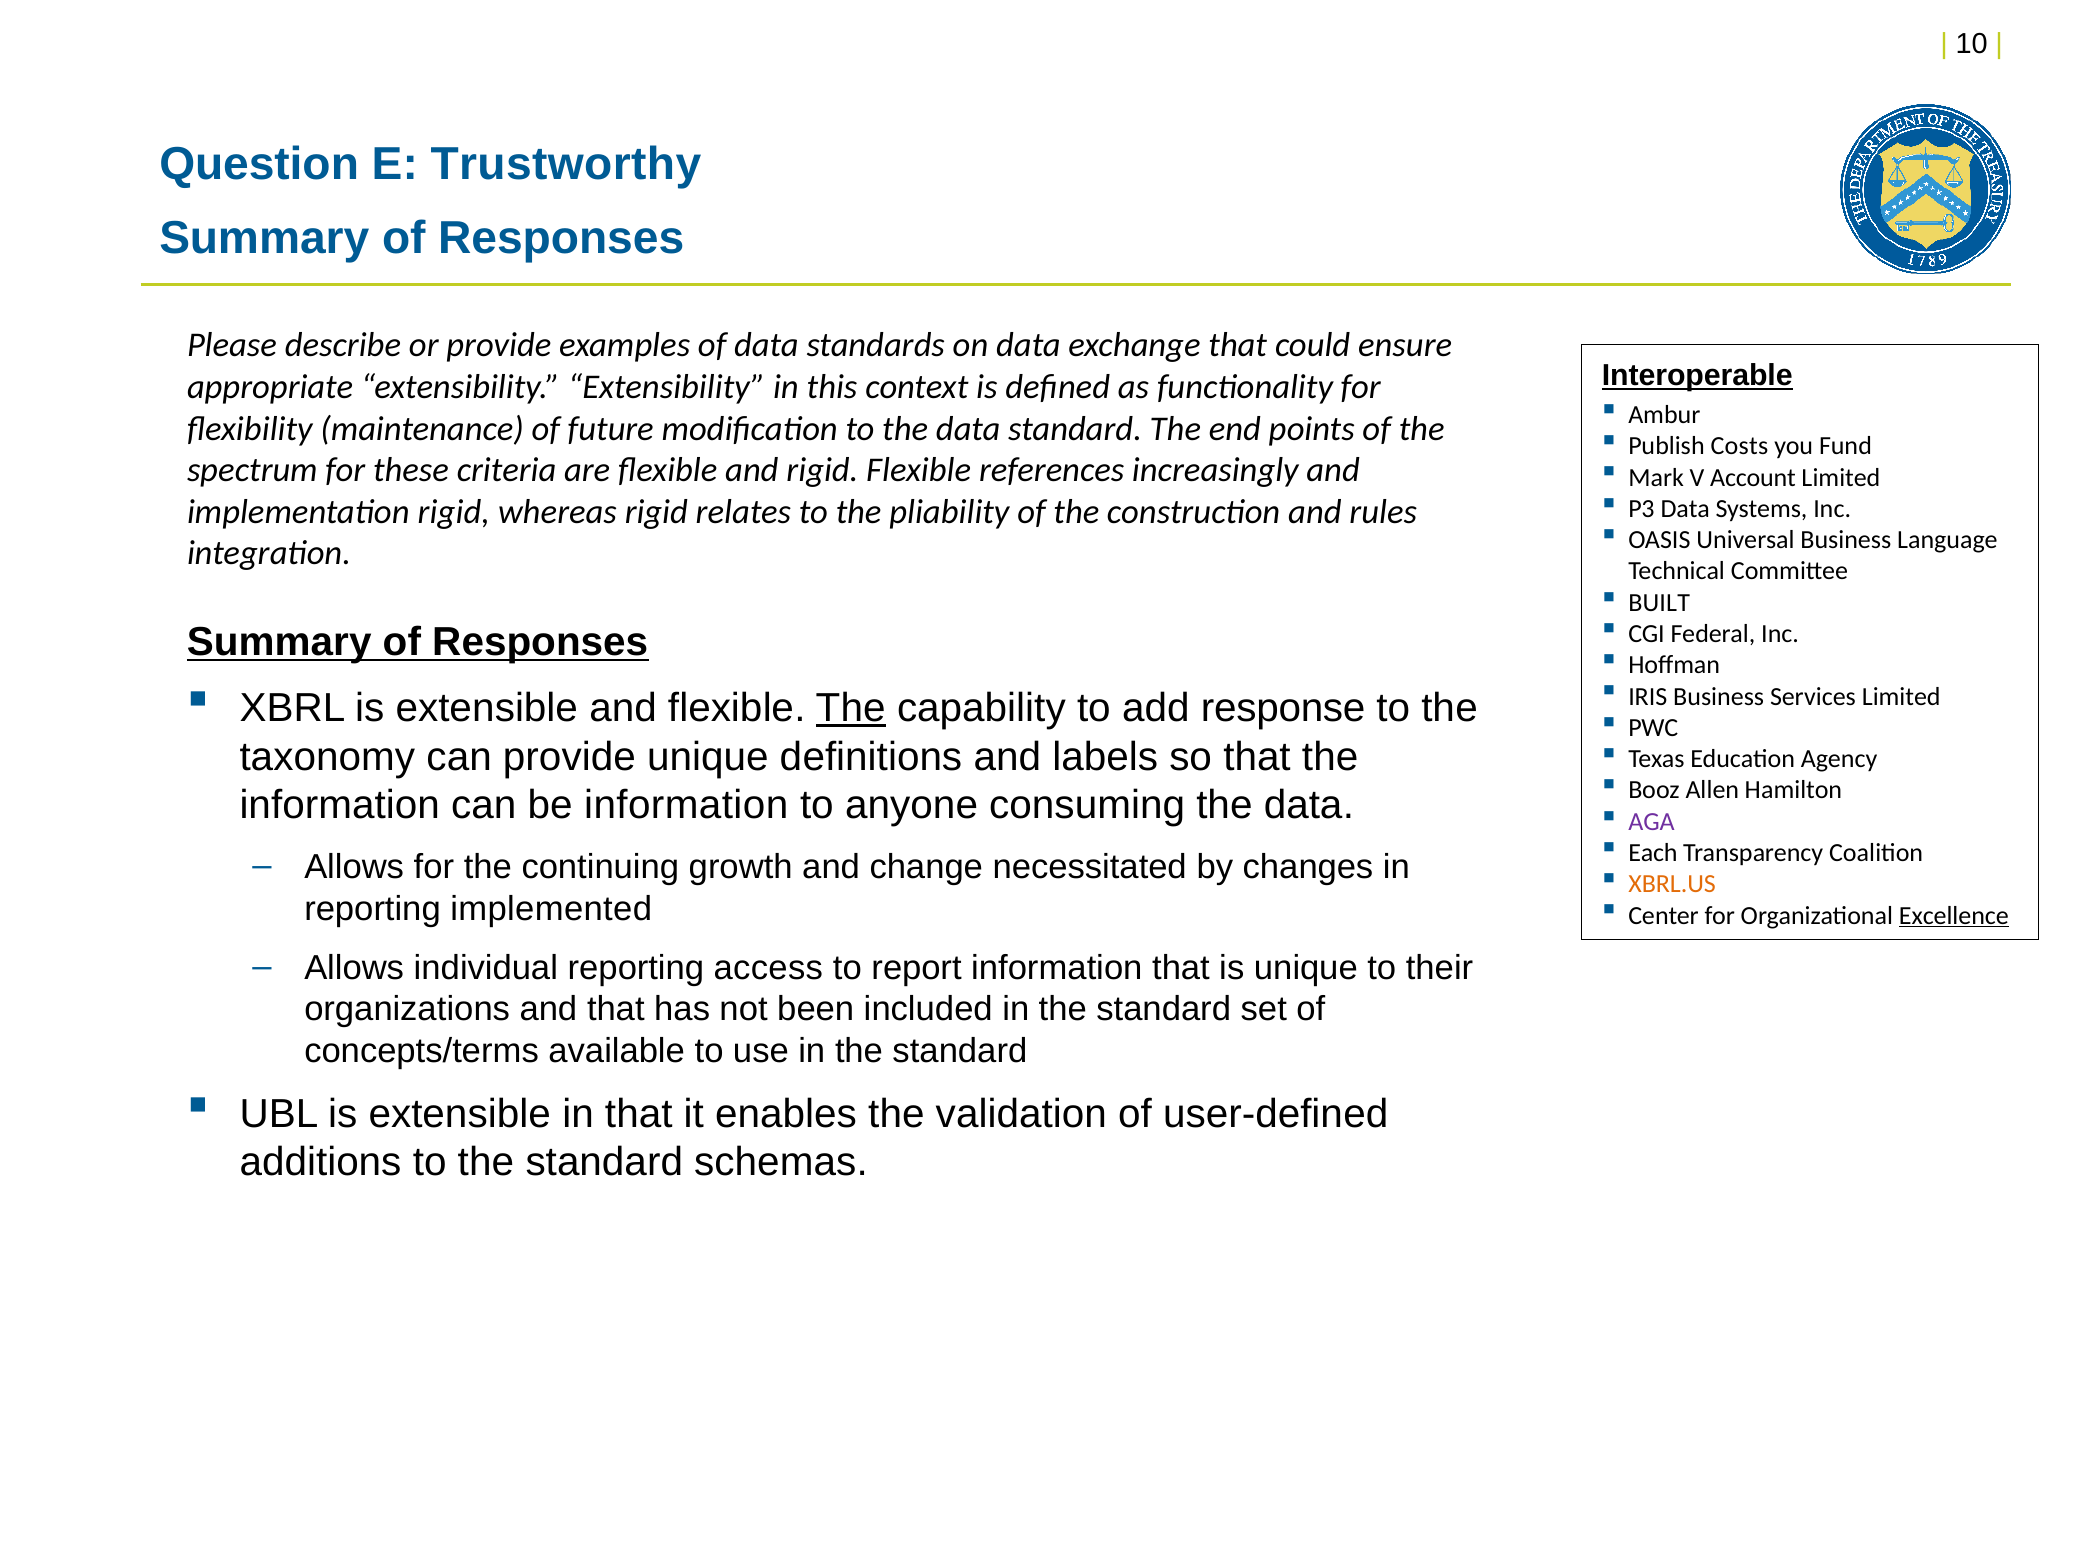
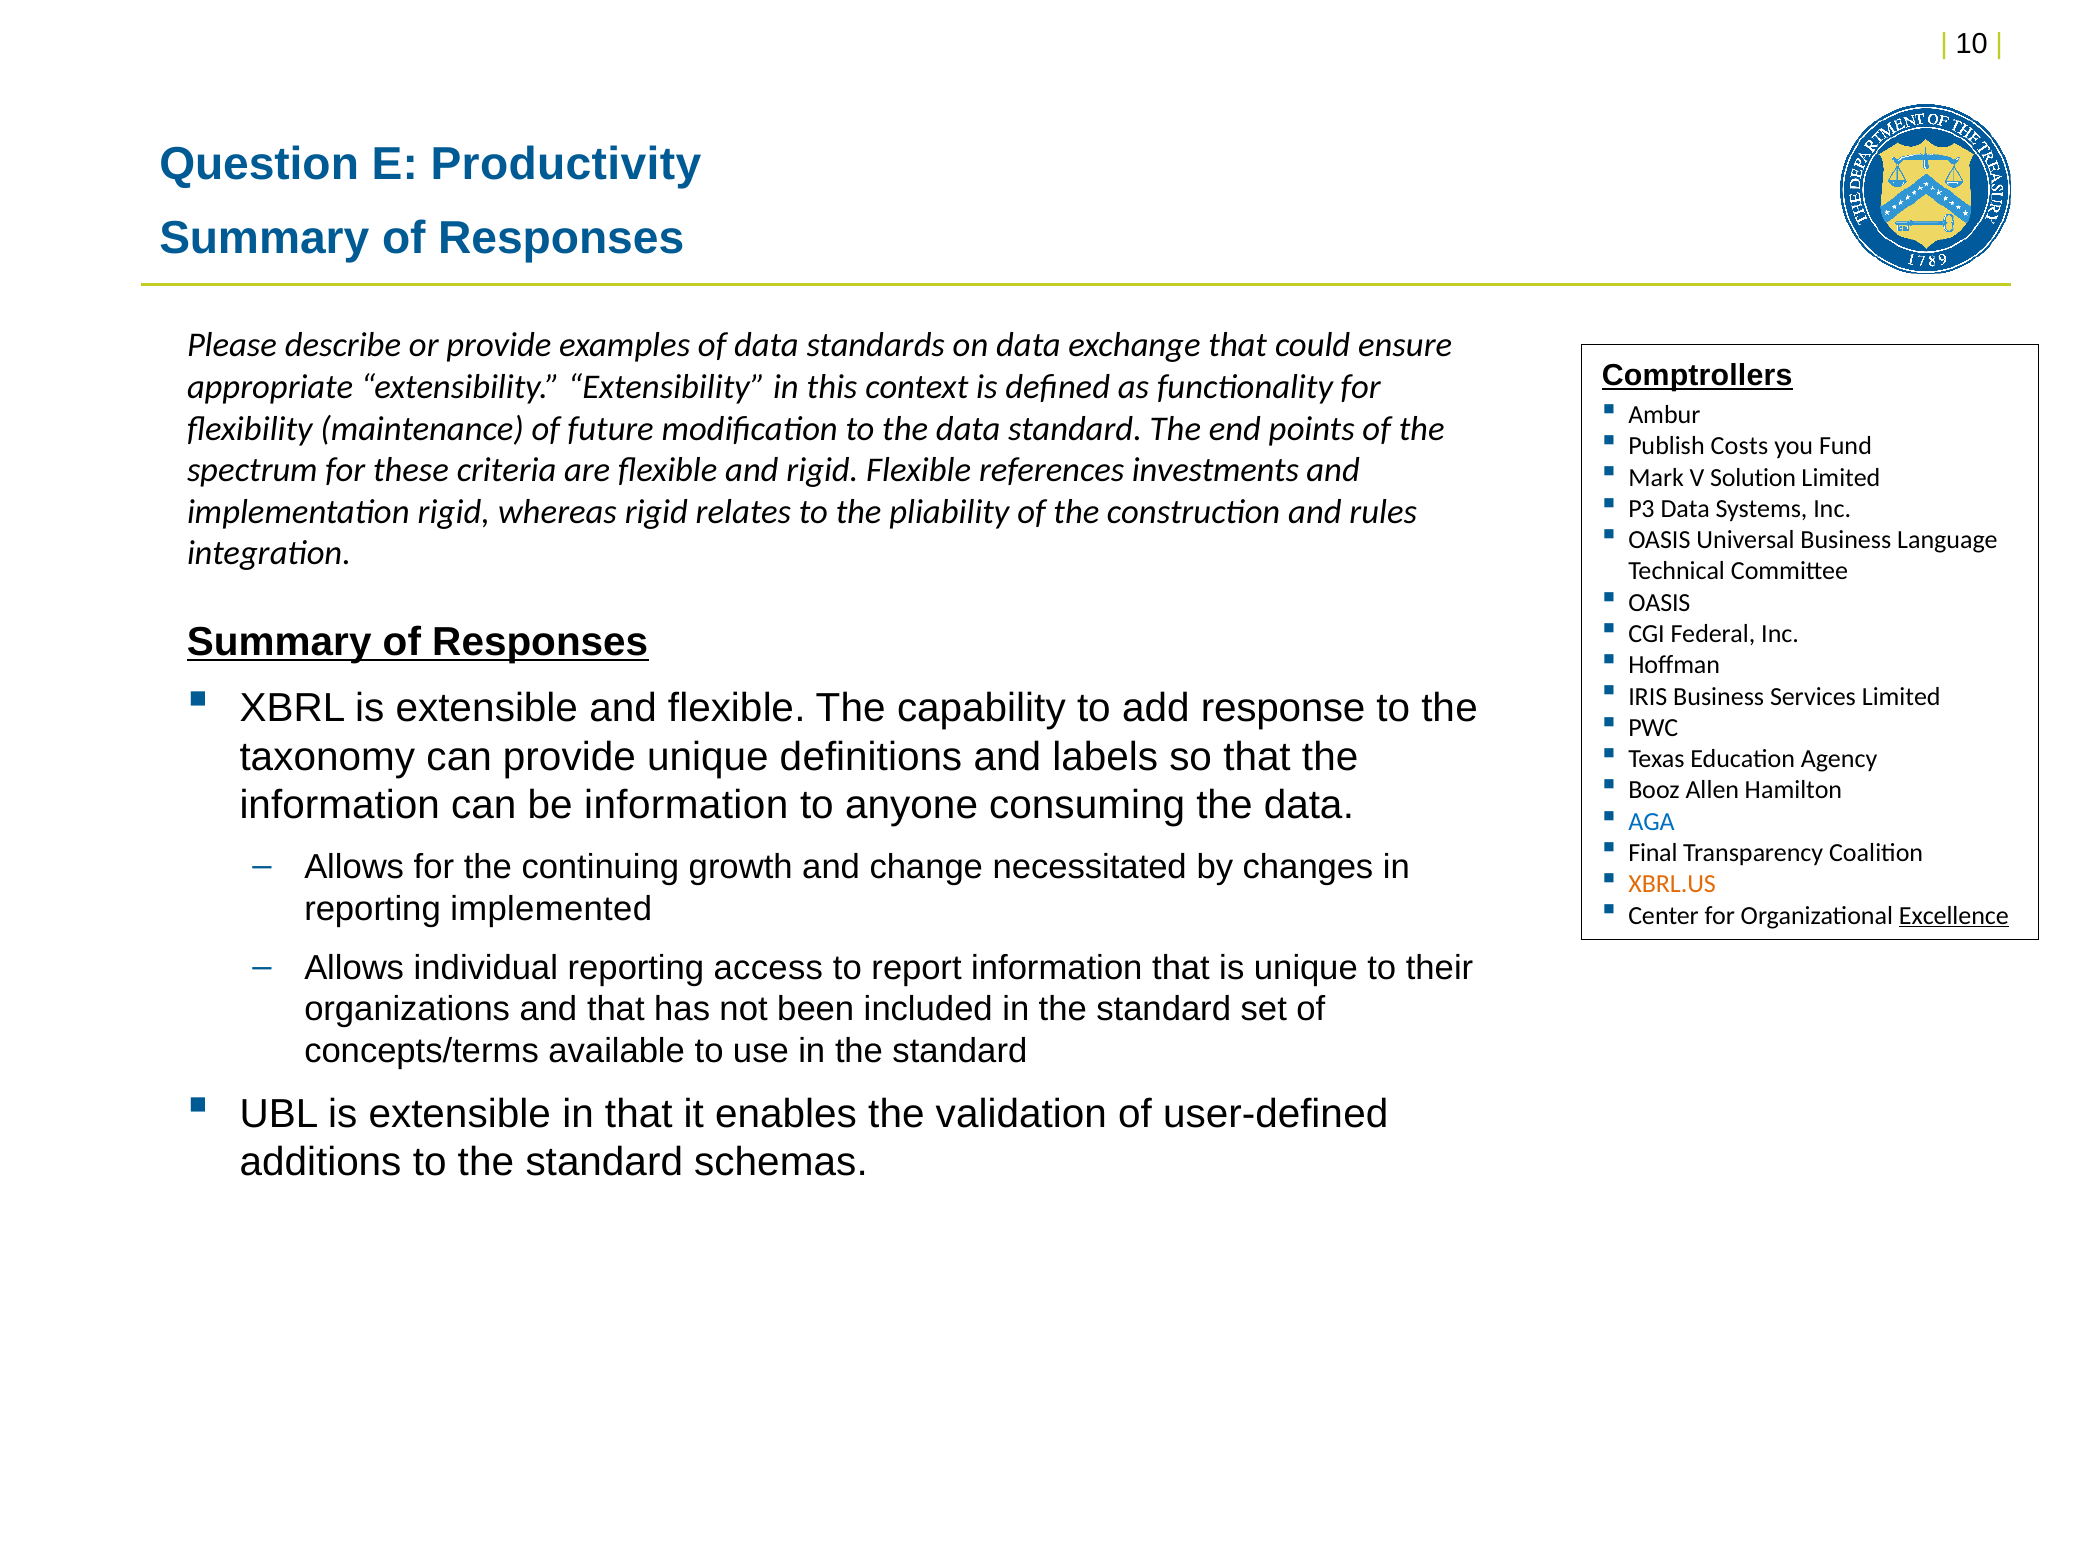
Trustworthy: Trustworthy -> Productivity (566, 164)
Interoperable: Interoperable -> Comptrollers (1697, 376)
increasingly: increasingly -> investments (1215, 470)
Account: Account -> Solution (1753, 478)
BUILT: BUILT -> OASIS (1659, 603)
The underline: present -> none (851, 708)
AGA colour: purple -> blue (1651, 822)
Each: Each -> Final (1653, 853)
